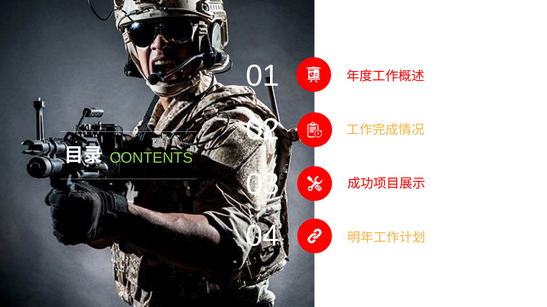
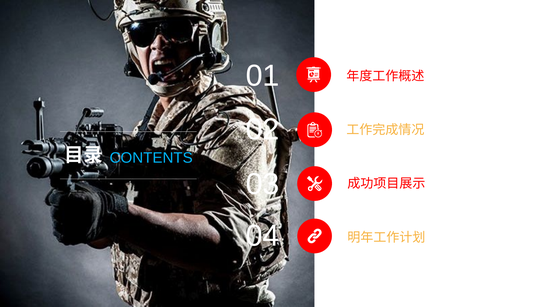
CONTENTS colour: light green -> light blue (151, 158)
